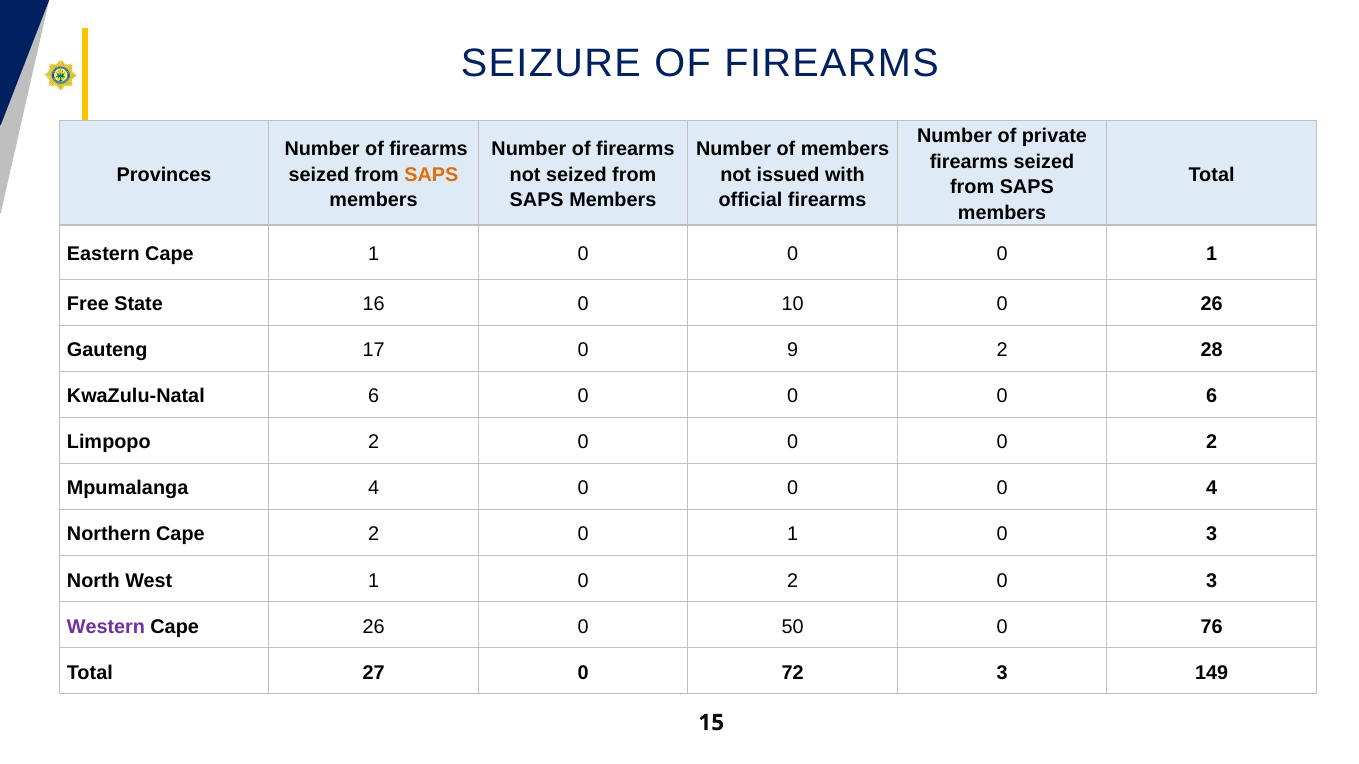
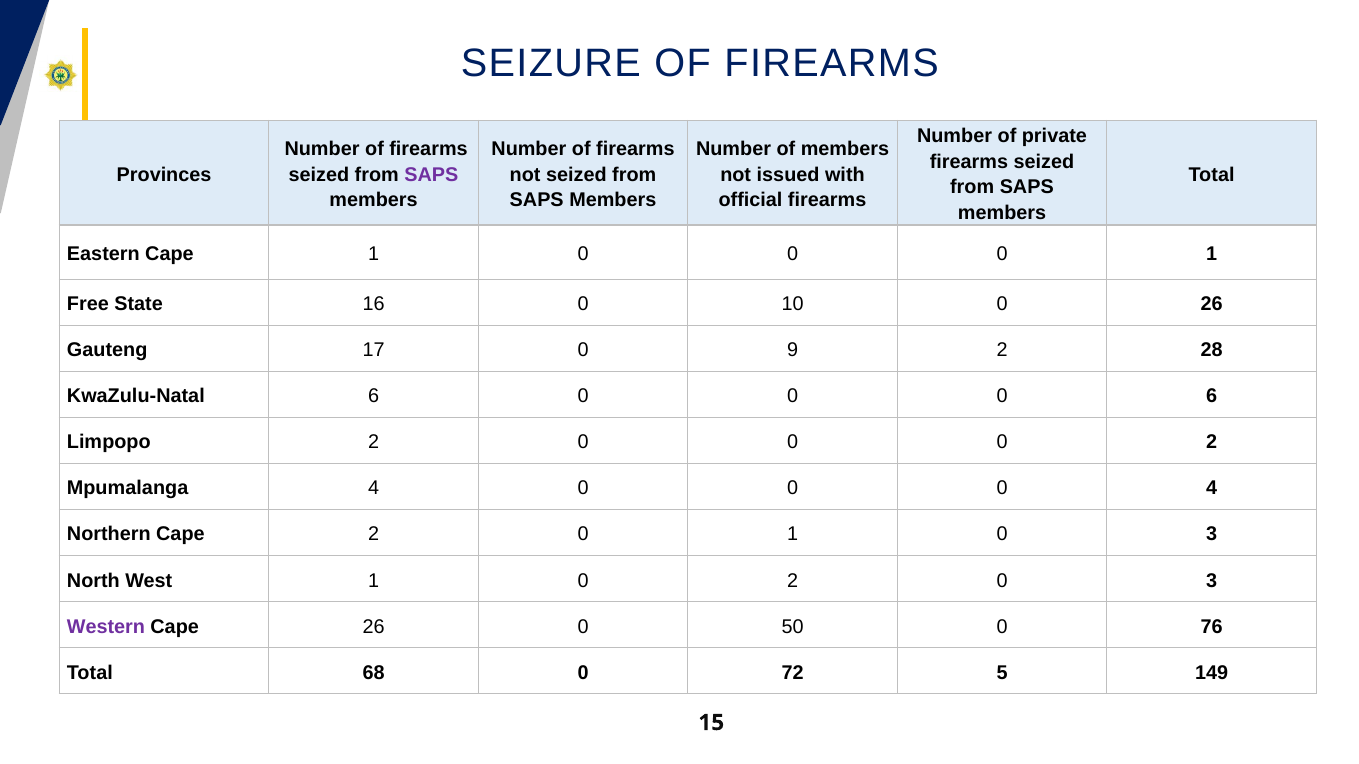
SAPS colour: orange -> purple (431, 175)
27: 27 -> 68 (374, 673)
72 3: 3 -> 5 (1002, 673)
